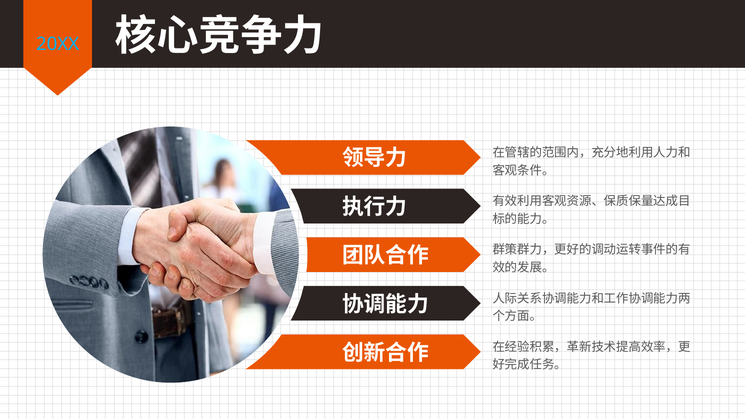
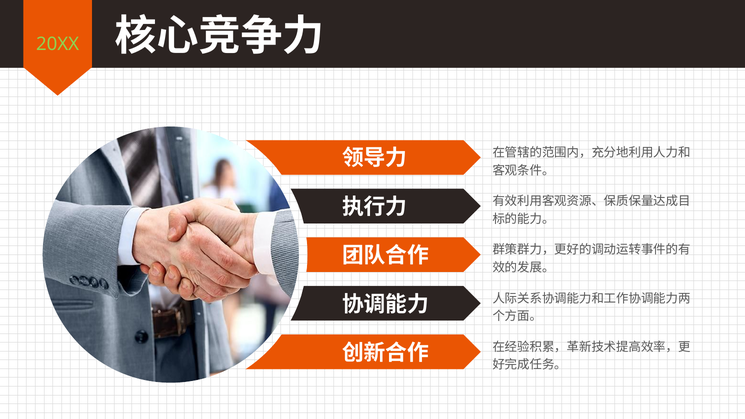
20XX colour: light blue -> light green (58, 44)
